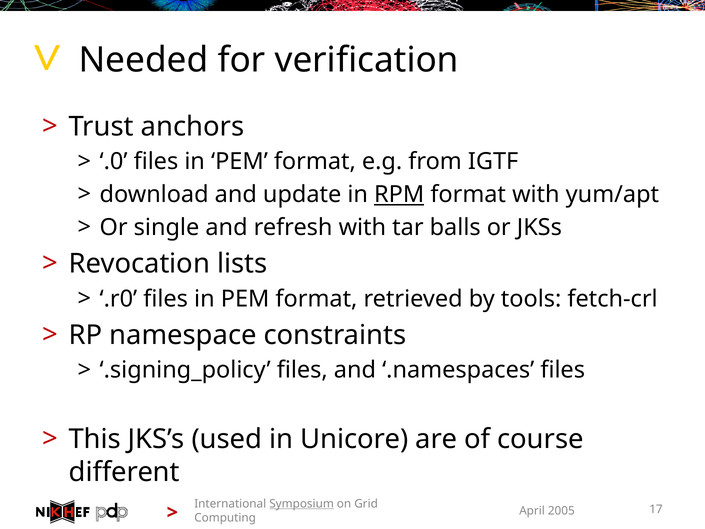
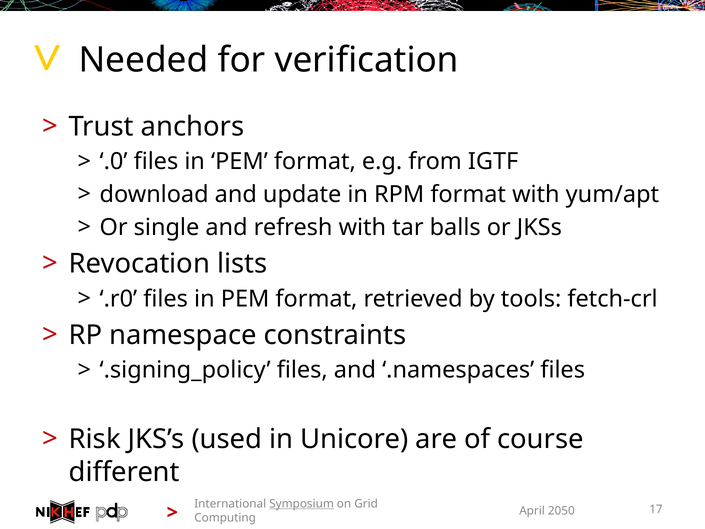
RPM underline: present -> none (399, 194)
This: This -> Risk (95, 439)
2005: 2005 -> 2050 (561, 511)
